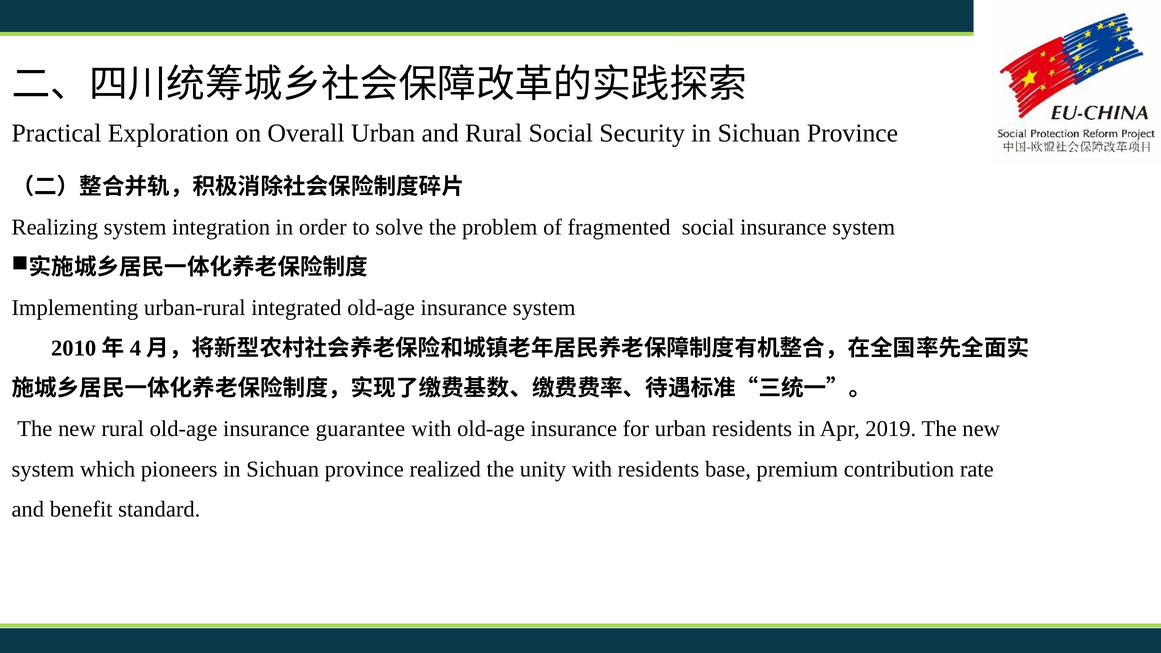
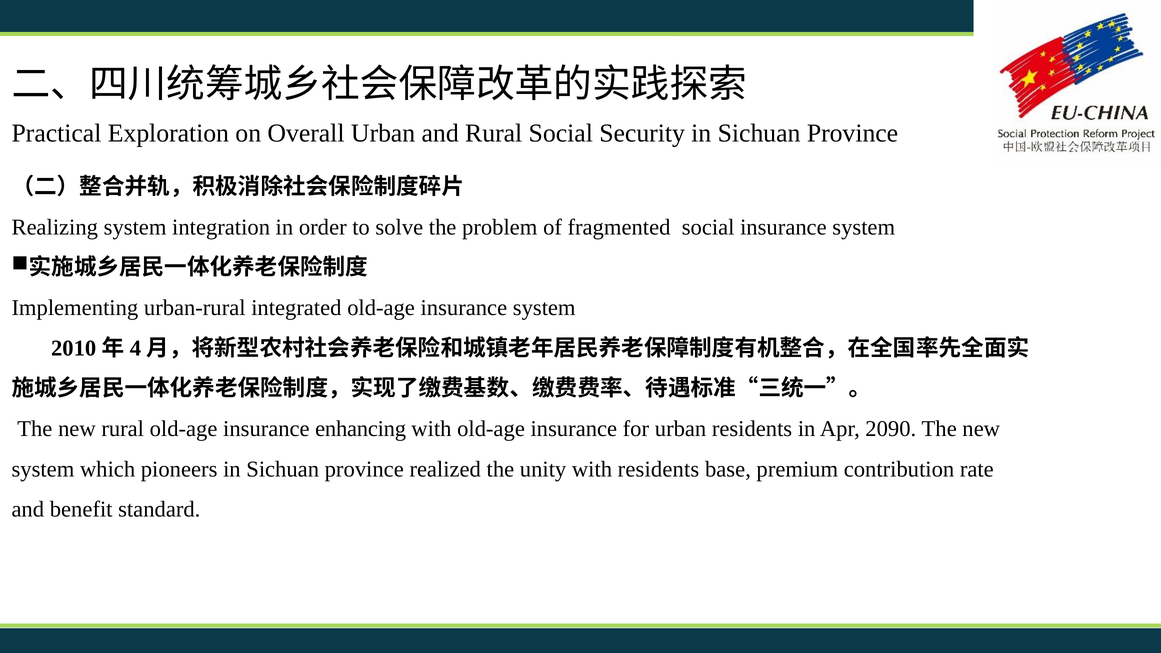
guarantee: guarantee -> enhancing (361, 429)
2019: 2019 -> 2090 (891, 429)
